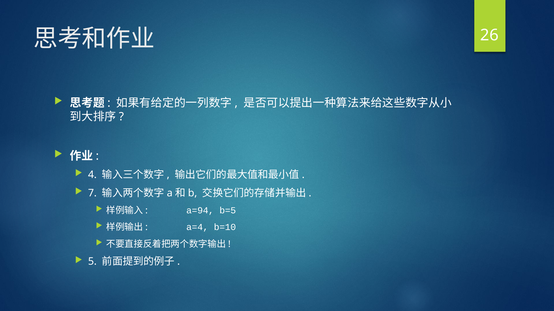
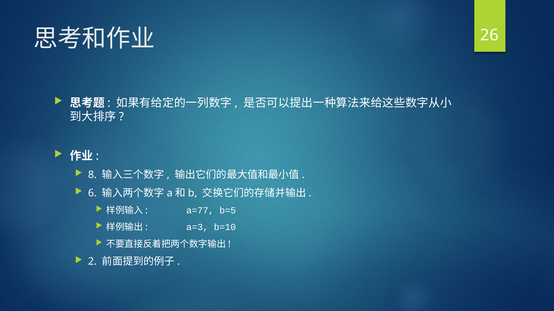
4: 4 -> 8 (92, 175)
7: 7 -> 6 (92, 193)
a=94: a=94 -> a=77 (200, 211)
a=4: a=4 -> a=3 (197, 228)
5: 5 -> 2 (92, 262)
